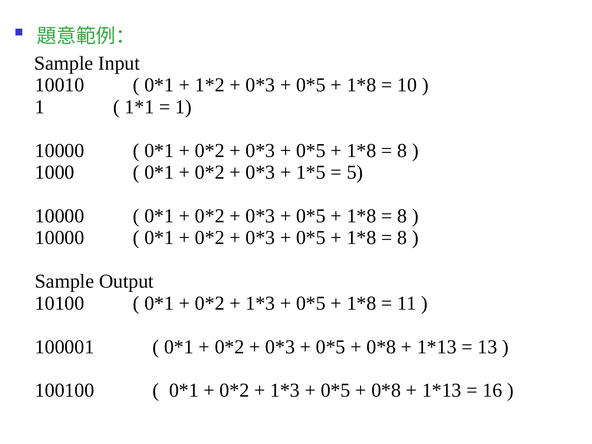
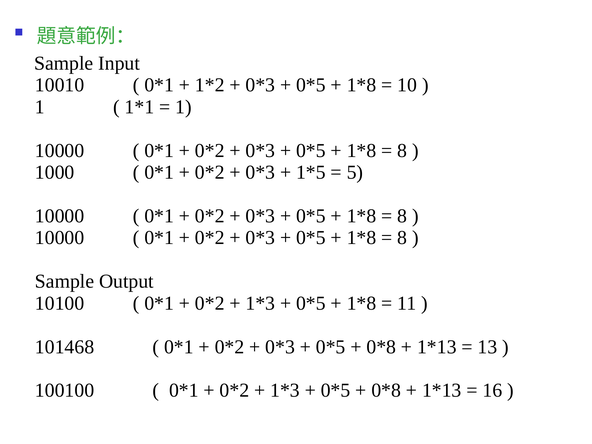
100001: 100001 -> 101468 (65, 347)
